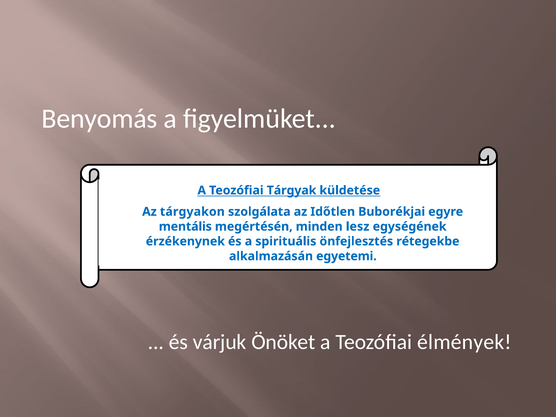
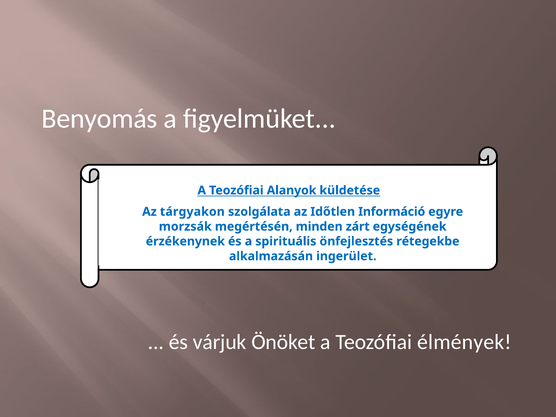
Tárgyak: Tárgyak -> Alanyok (292, 190)
Buborékjai: Buborékjai -> Információ (392, 212)
mentális: mentális -> morzsák (185, 227)
lesz: lesz -> zárt (358, 227)
egyetemi: egyetemi -> ingerület (346, 256)
